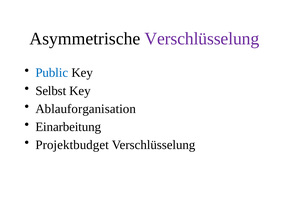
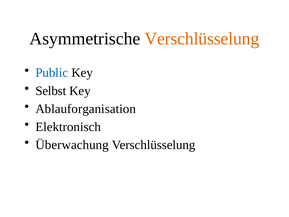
Verschlüsselung colour: purple -> orange (202, 39)
Einarbeitung: Einarbeitung -> Elektronisch (68, 127)
Projektbudget: Projektbudget -> Überwachung (72, 145)
